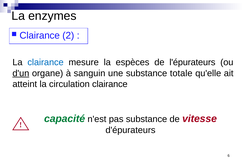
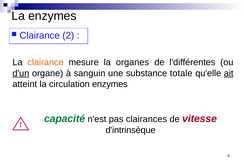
clairance colour: blue -> orange (46, 62)
espèces: espèces -> organes (133, 62)
l'épurateurs: l'épurateurs -> l'différentes (192, 62)
ait underline: none -> present (229, 73)
circulation clairance: clairance -> enzymes (110, 84)
pas substance: substance -> clairances (146, 119)
d'épurateurs: d'épurateurs -> d'intrinsèque (131, 130)
